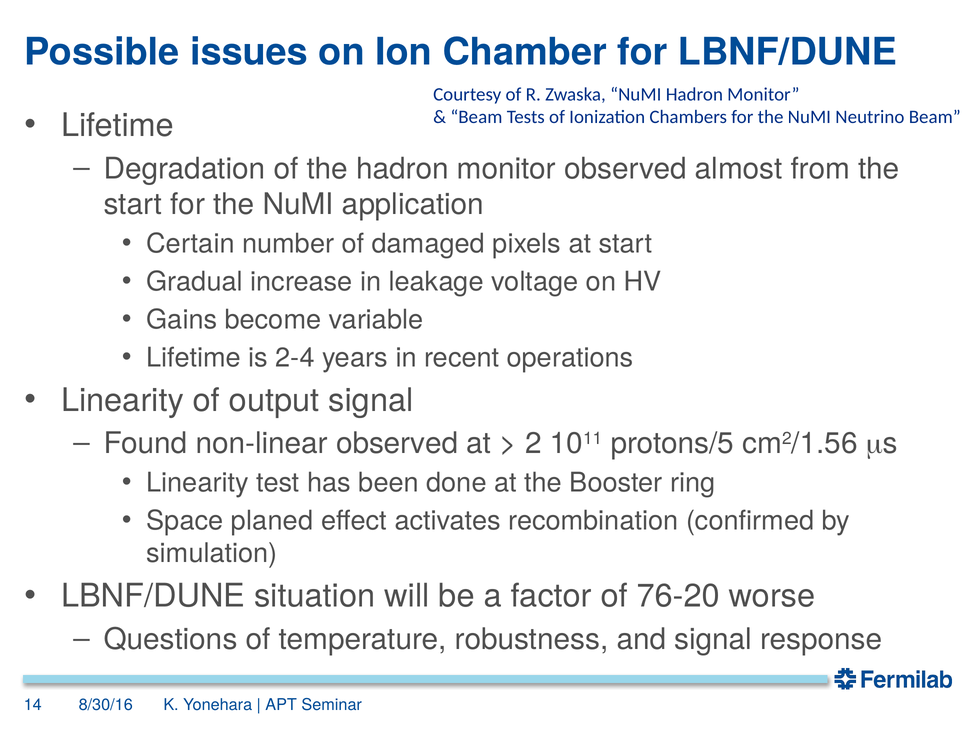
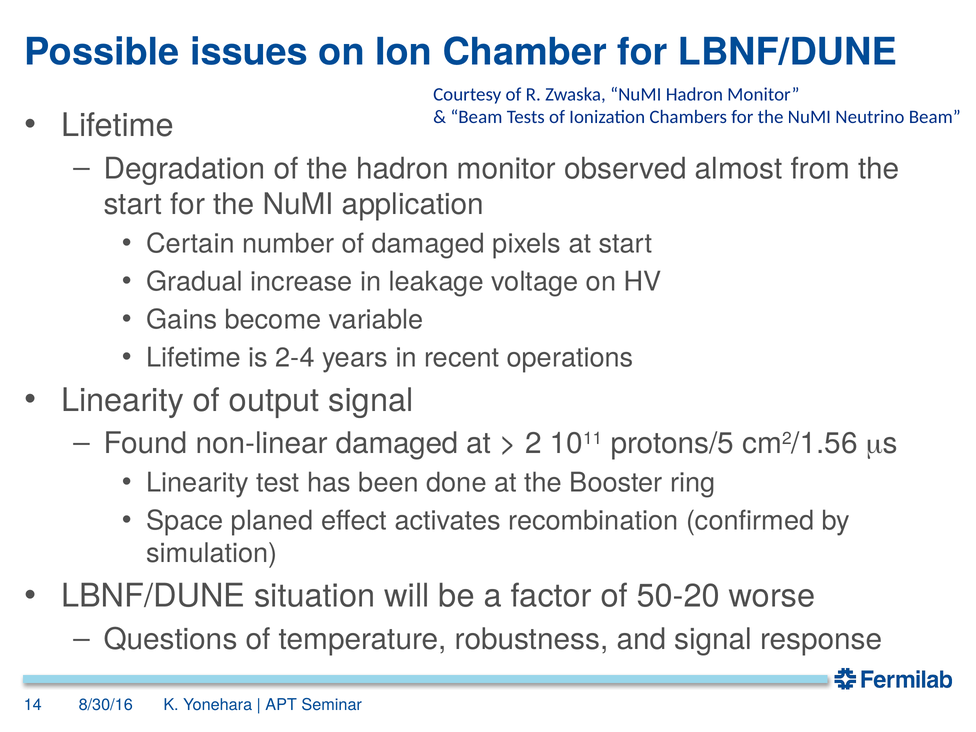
non-linear observed: observed -> damaged (397, 444)
76-20: 76-20 -> 50-20 (678, 596)
